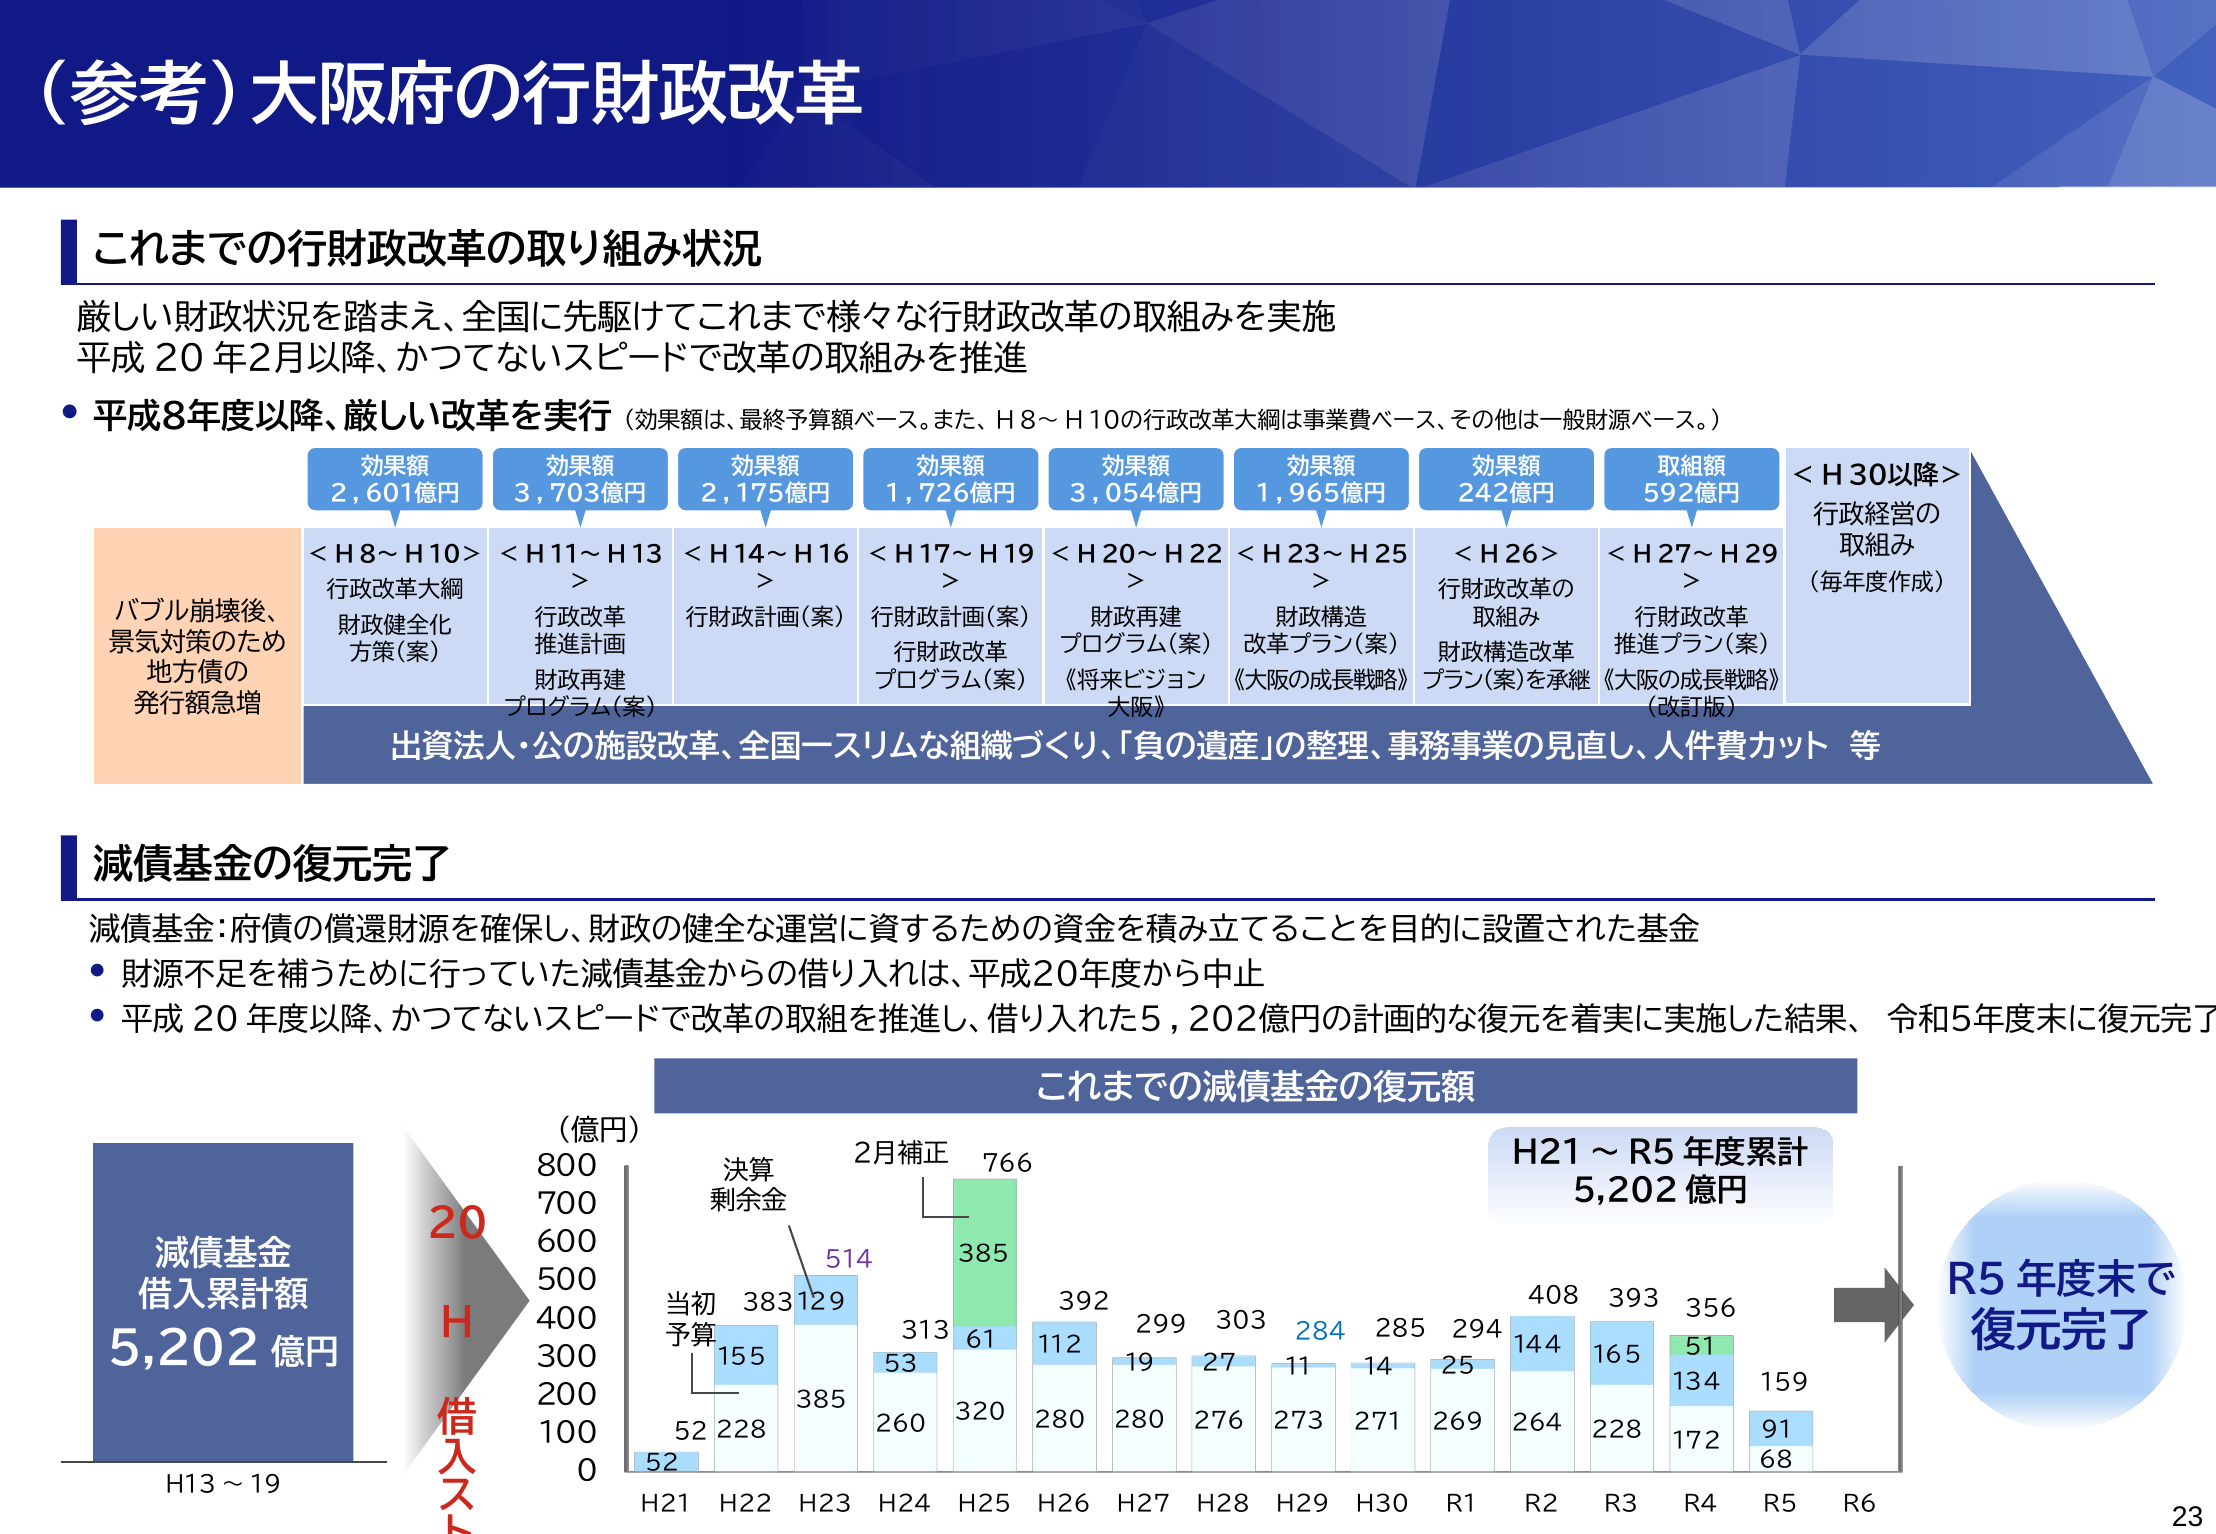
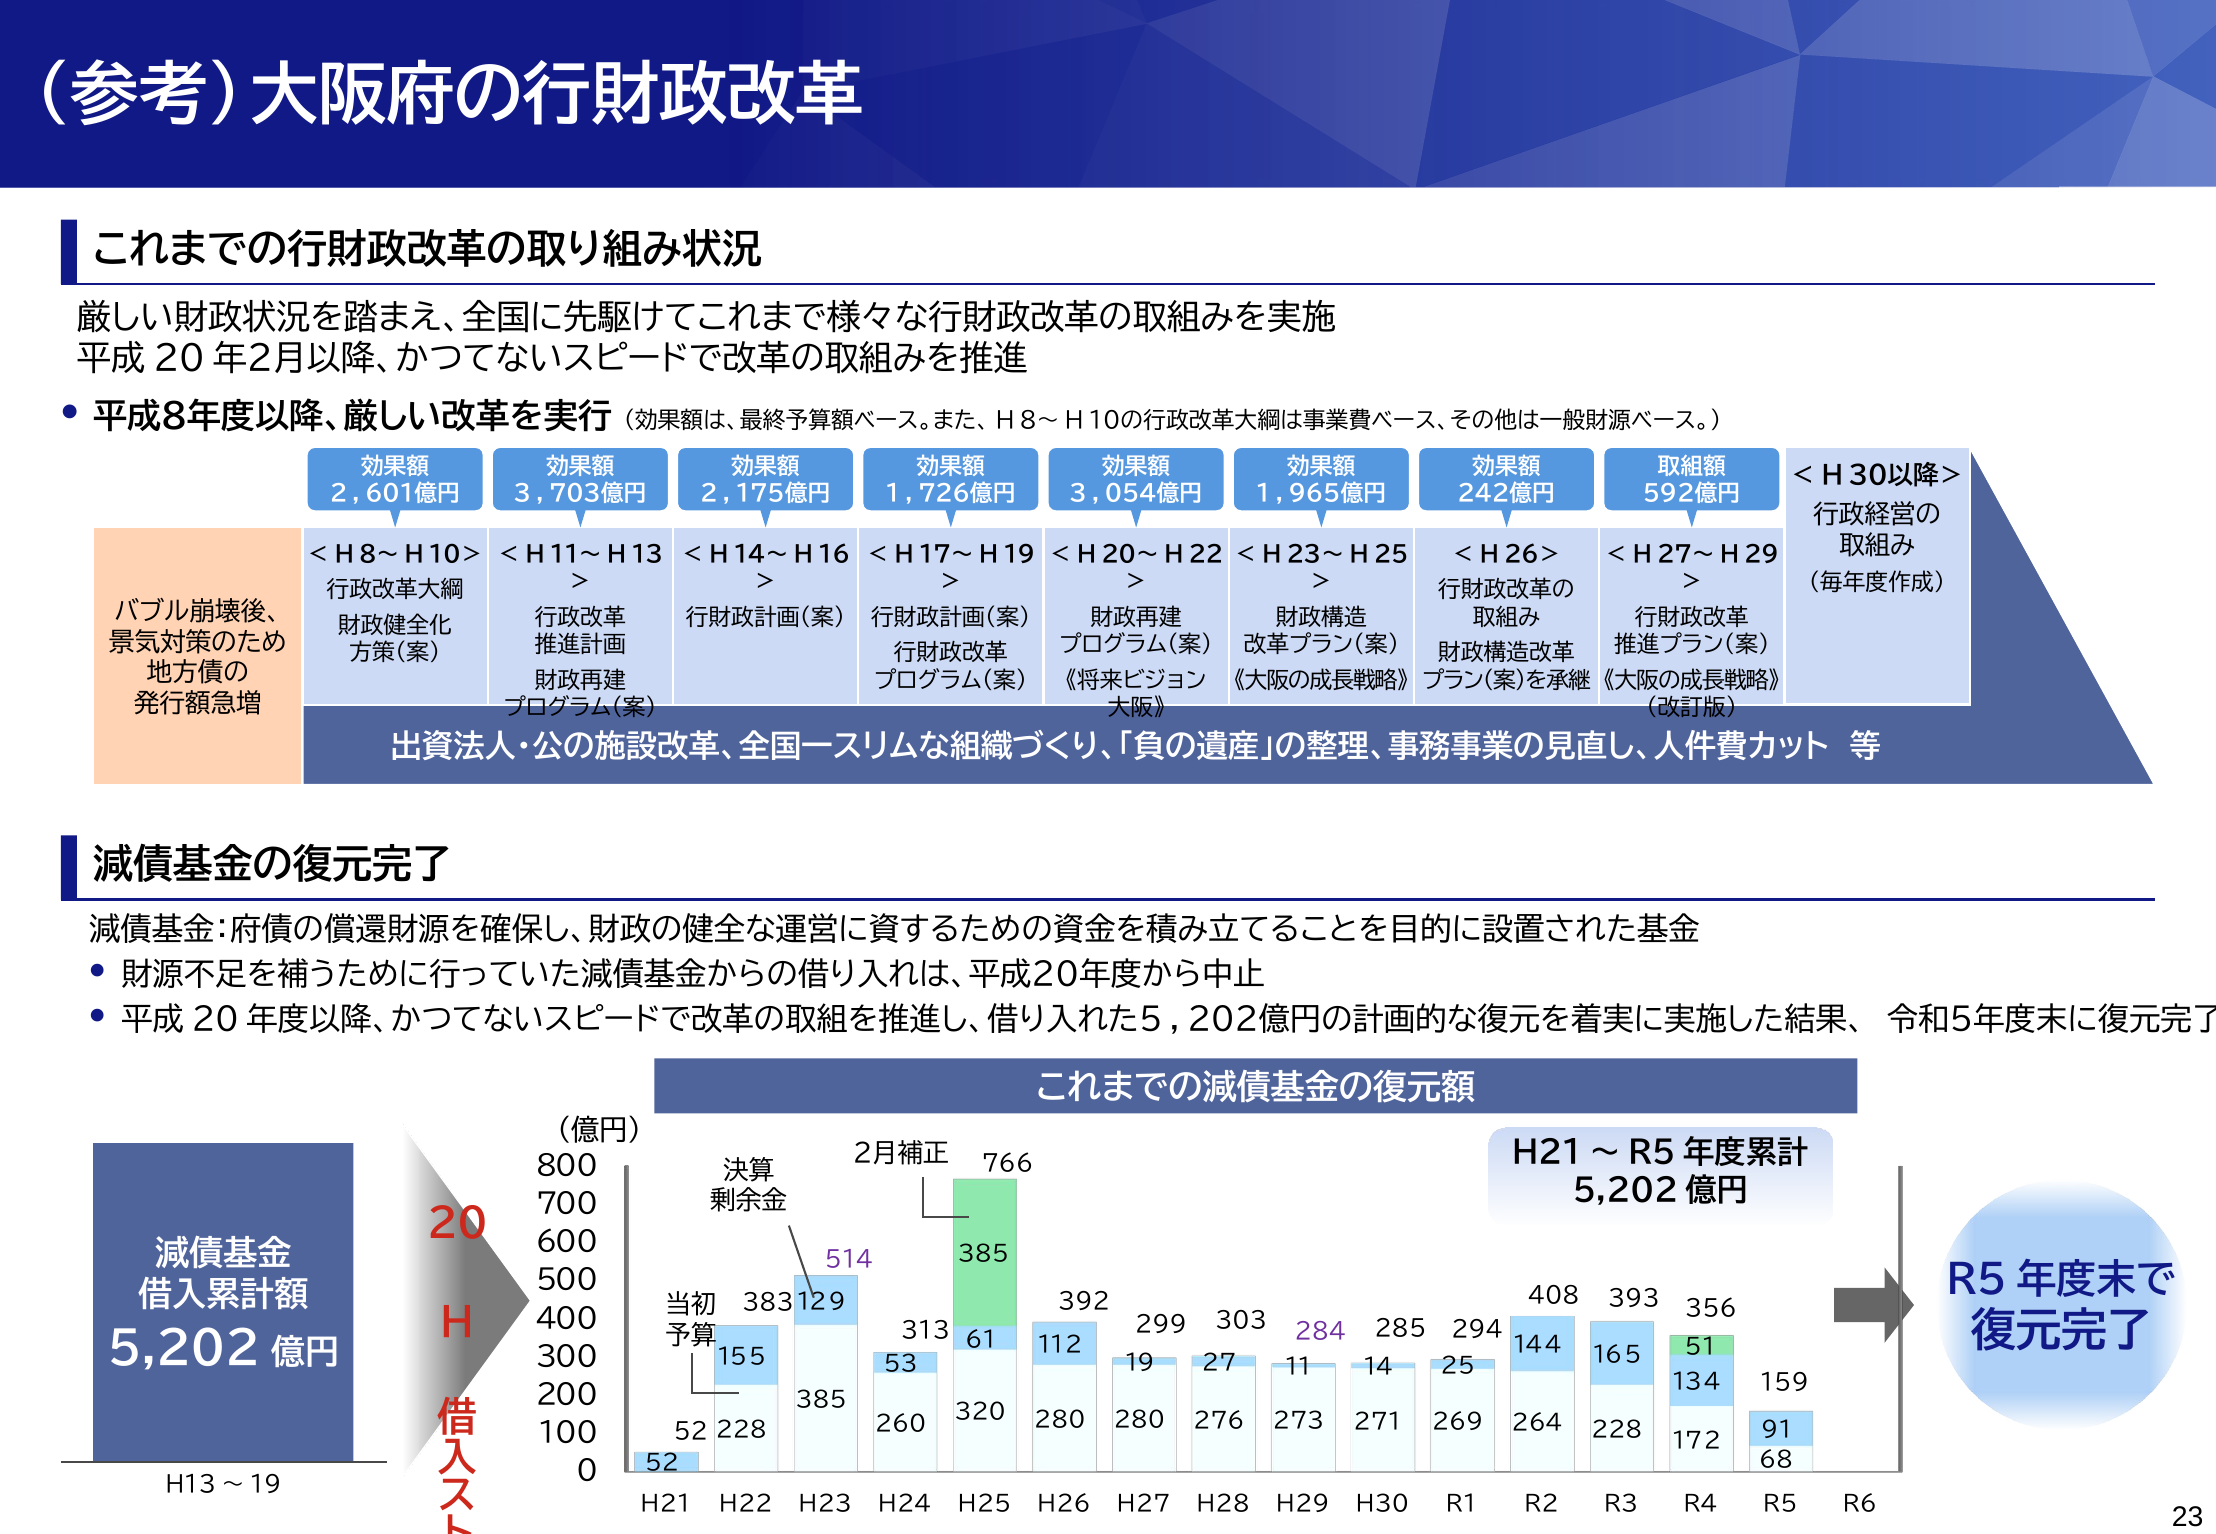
２８４ colour: blue -> purple (1320, 1332)
